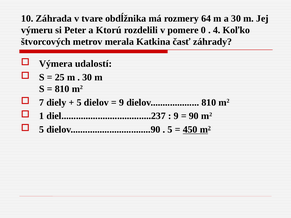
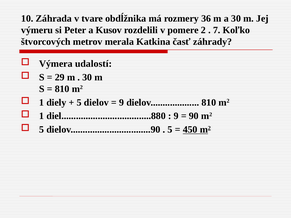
64: 64 -> 36 (206, 19)
Ktorú: Ktorú -> Kusov (109, 30)
0: 0 -> 2 (203, 30)
4: 4 -> 7 (217, 30)
25: 25 -> 29 (60, 77)
7: 7 -> 1 (42, 103)
diel.....................................237: diel.....................................237 -> diel.....................................880 (106, 116)
